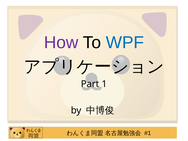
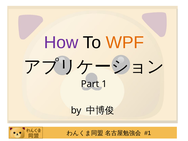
WPF colour: blue -> orange (125, 43)
